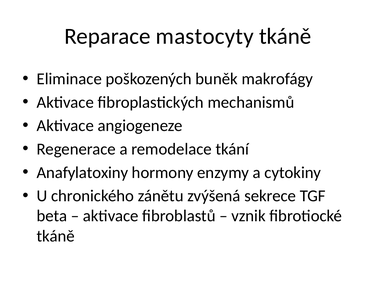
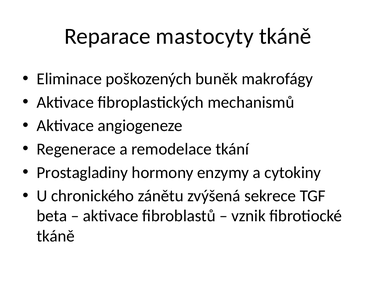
Anafylatoxiny: Anafylatoxiny -> Prostagladiny (82, 172)
